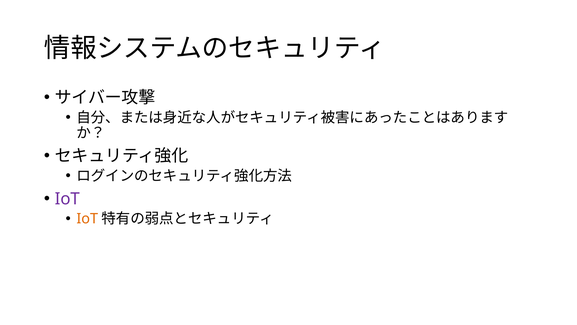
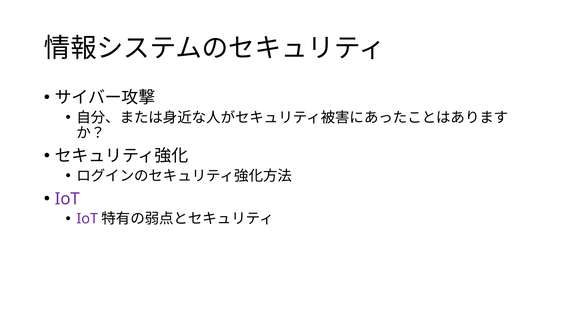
IoT colour: orange -> purple (87, 219)
